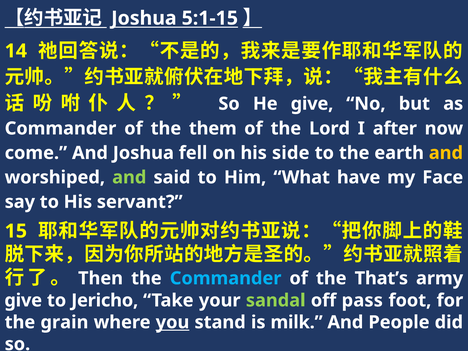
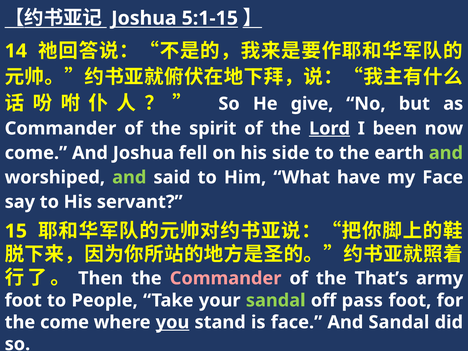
them: them -> spirit (213, 128)
Lord underline: none -> present (330, 128)
after: after -> been (395, 128)
and colour: yellow -> light green (446, 153)
Commander colour: light blue -> pink (226, 278)
give: give -> foot (23, 300)
Jericho: Jericho -> People (105, 300)
the grain: grain -> come (65, 322)
is milk: milk -> face (297, 322)
And People: People -> Sandal (399, 322)
